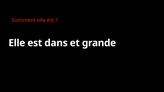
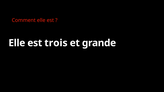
dans: dans -> trois (56, 43)
